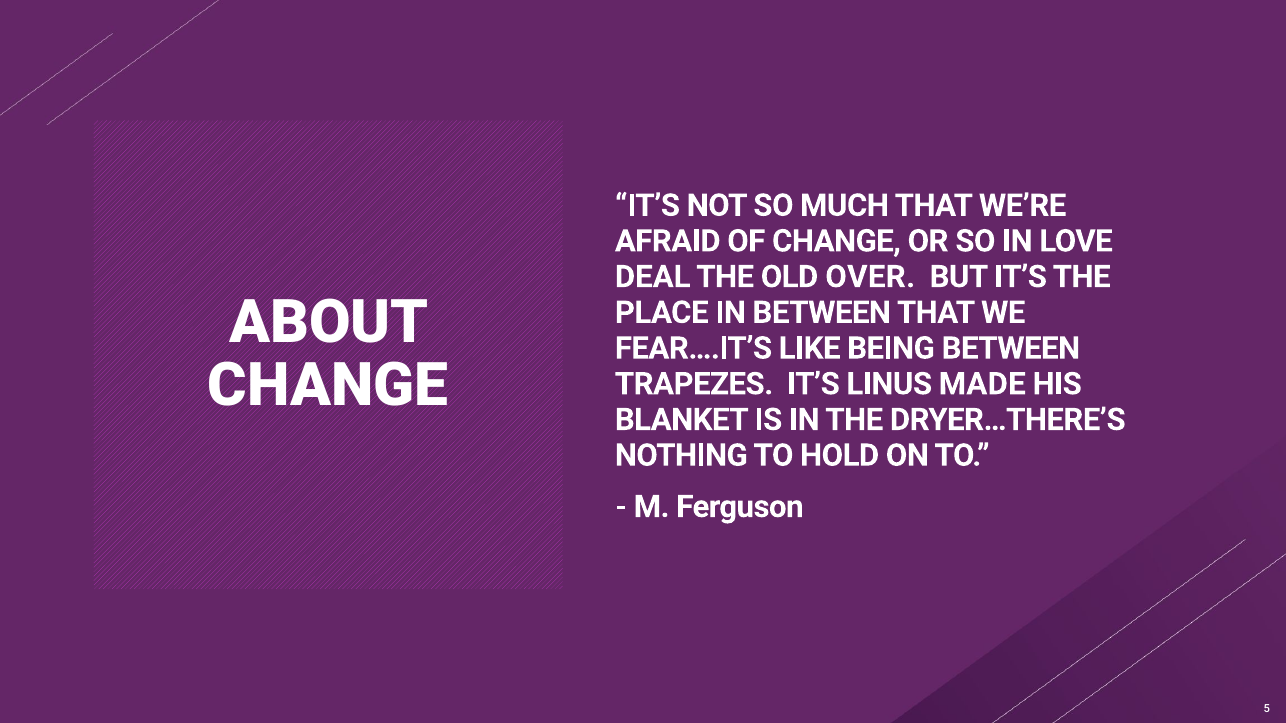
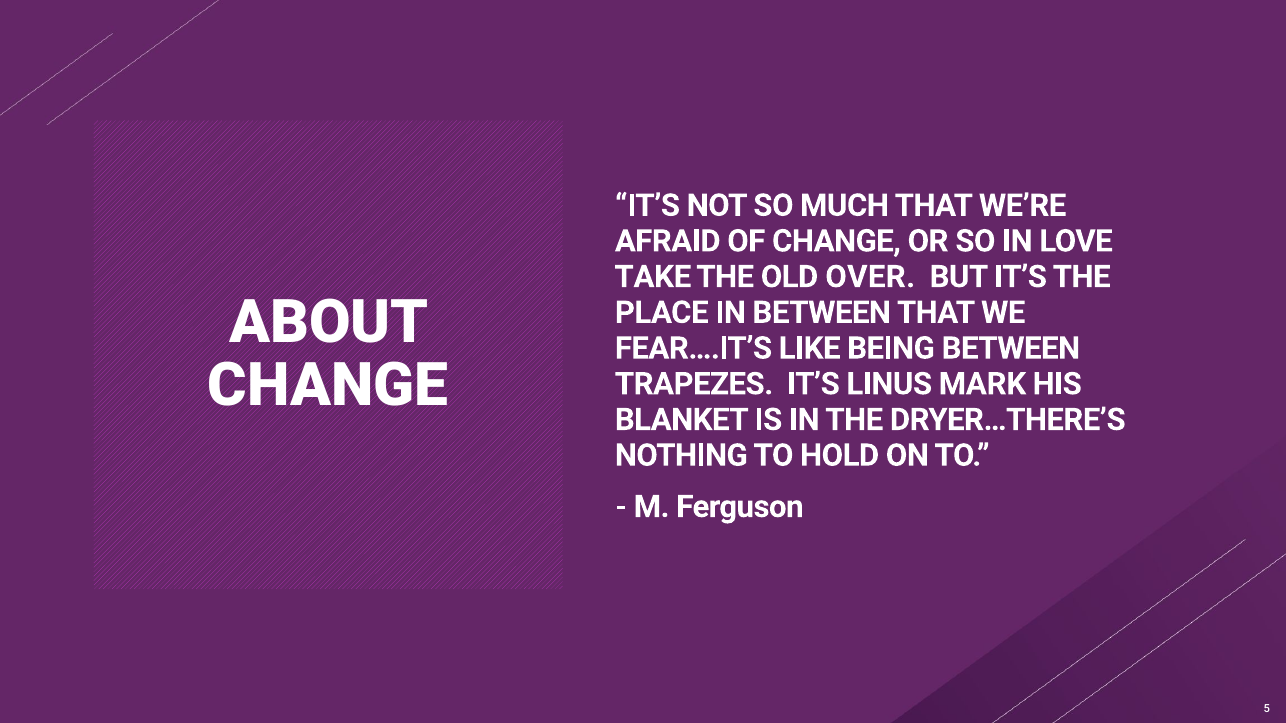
DEAL: DEAL -> TAKE (653, 277)
MADE: MADE -> MARK (982, 384)
